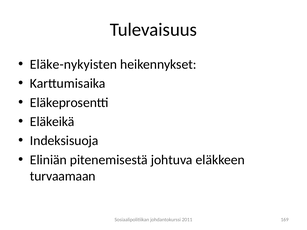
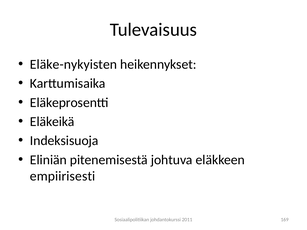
turvaamaan: turvaamaan -> empiirisesti (63, 176)
